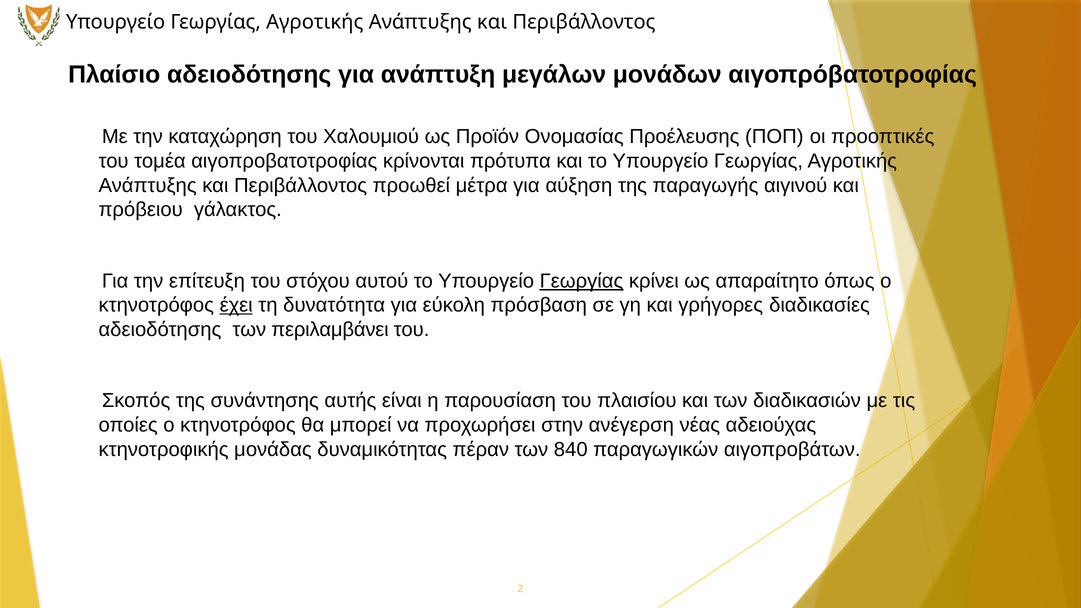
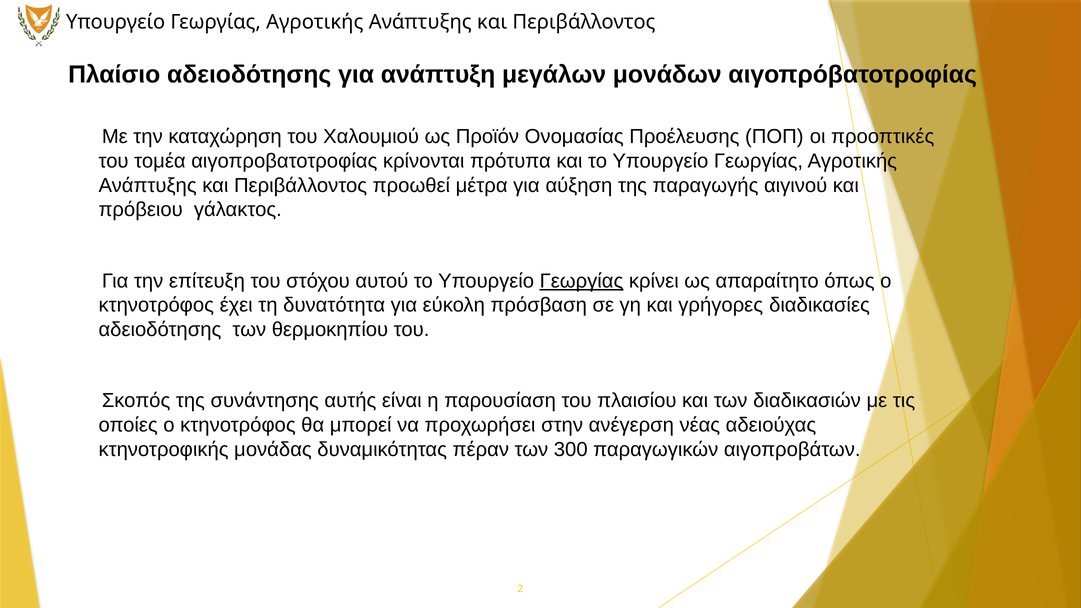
έχει underline: present -> none (236, 305)
περιλαμβάνει: περιλαμβάνει -> θερμοκηπίου (330, 330)
840: 840 -> 300 (571, 449)
